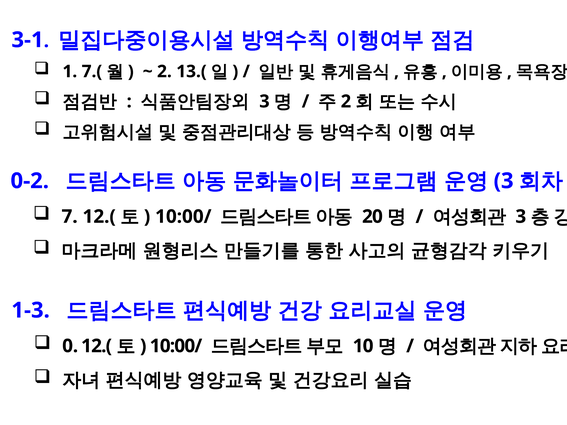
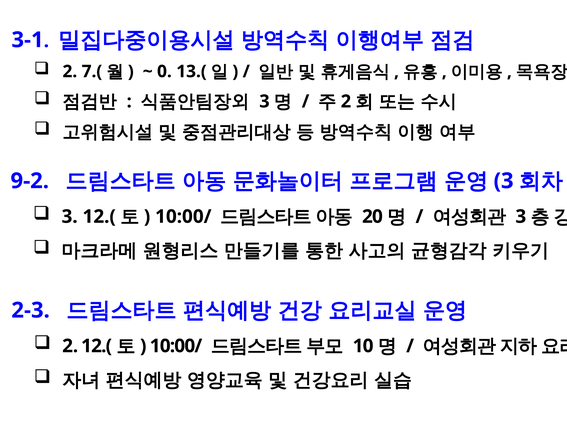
1: 1 -> 2 (70, 72)
2: 2 -> 0 (164, 72)
0-2: 0-2 -> 9-2 (30, 181)
7: 7 -> 3 (70, 217)
1-3: 1-3 -> 2-3 (31, 310)
0: 0 -> 2 (70, 346)
